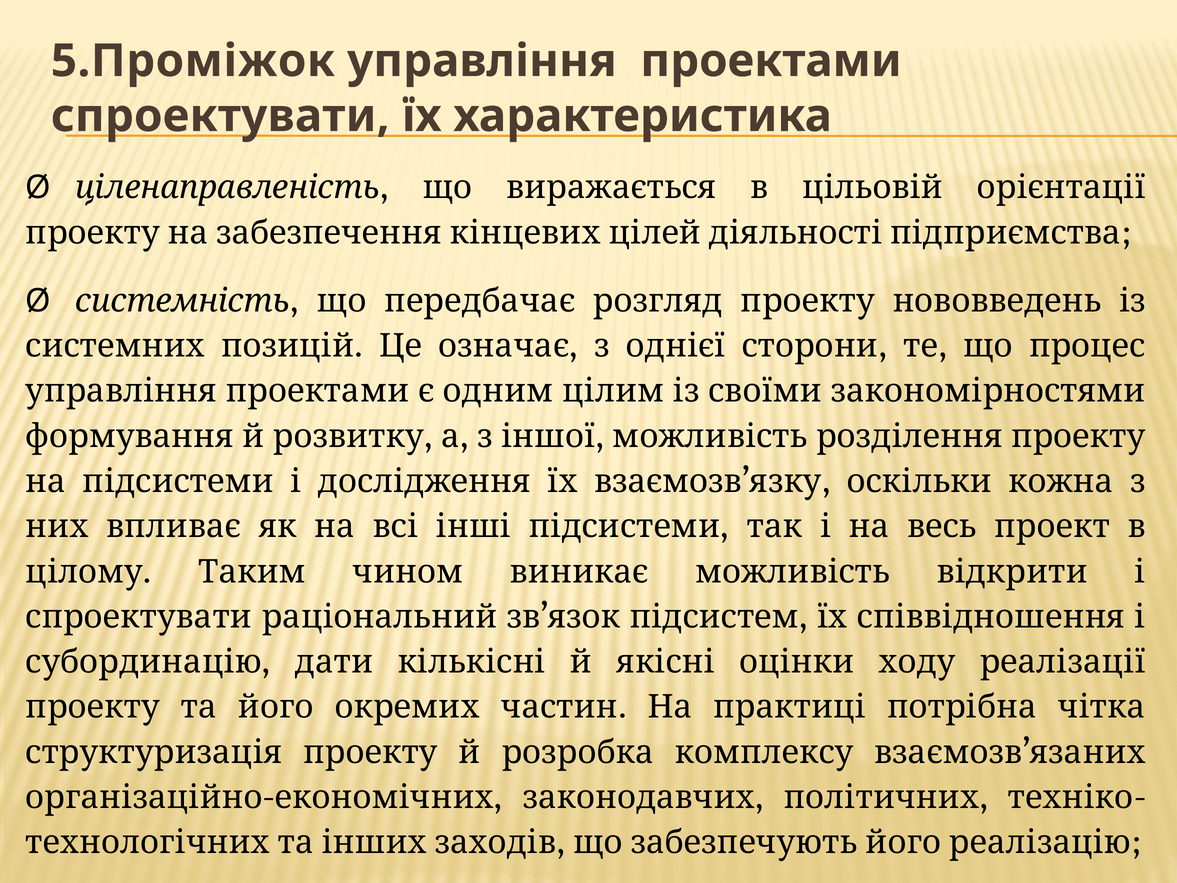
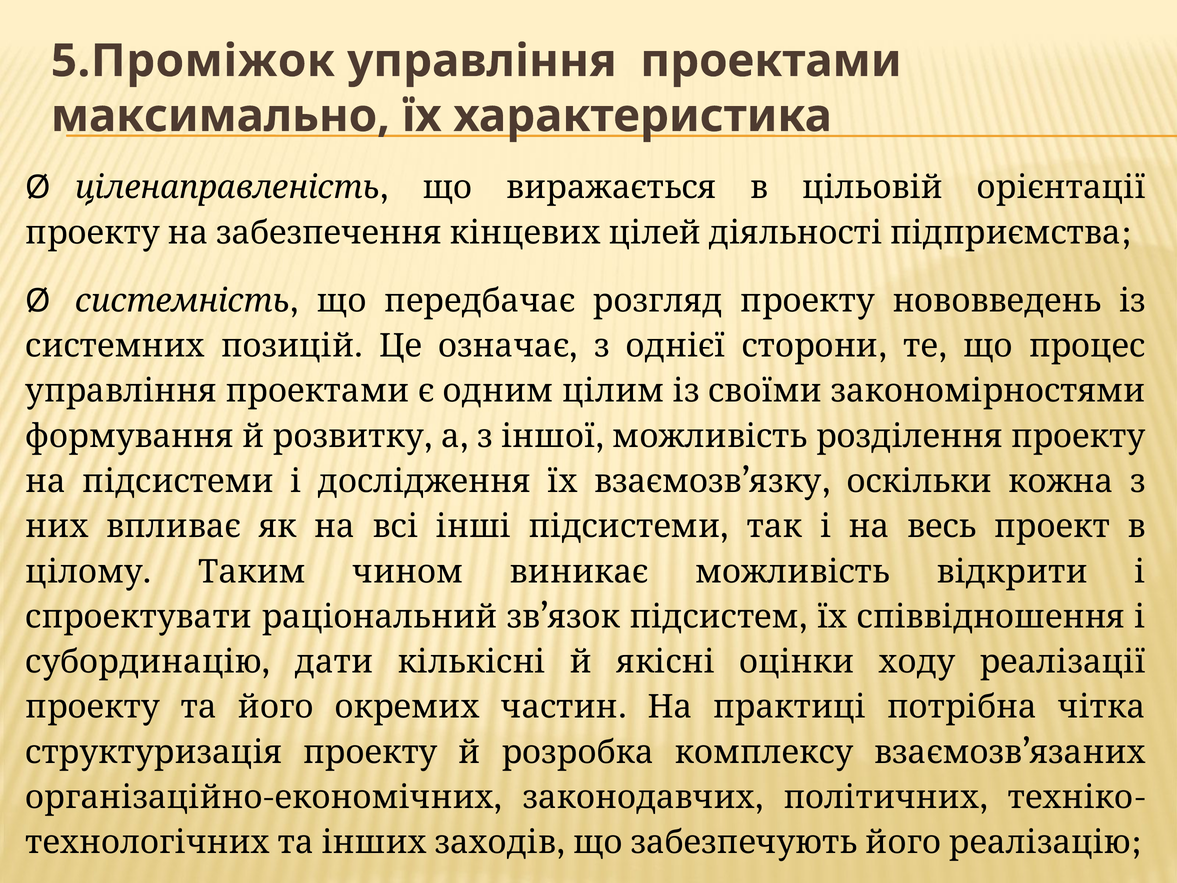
спроектувати: спроектувати -> максимально (220, 116)
